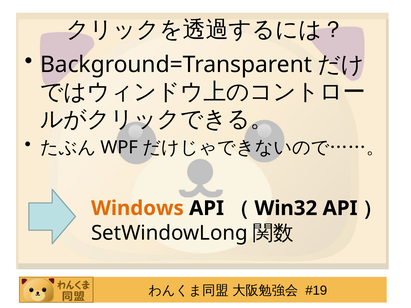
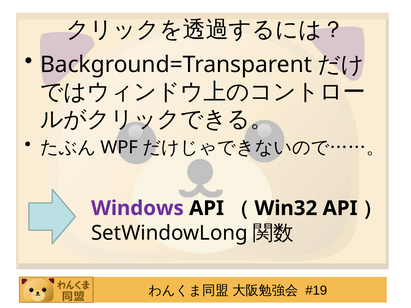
Windows colour: orange -> purple (137, 208)
